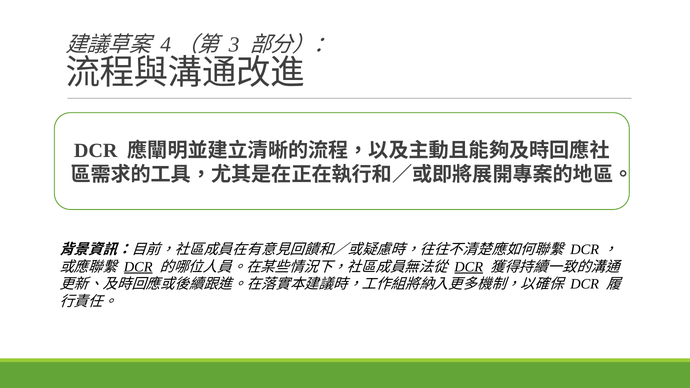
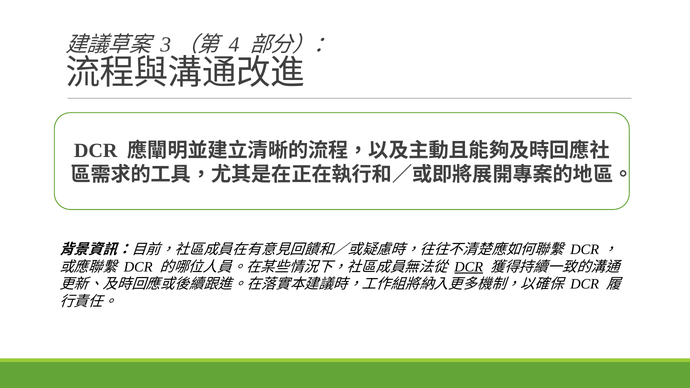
4: 4 -> 3 (166, 45)
3: 3 -> 4 (234, 45)
DCR underline: present -> none (138, 267)
